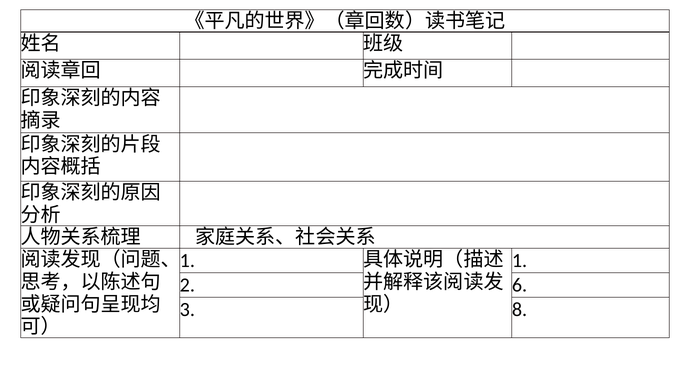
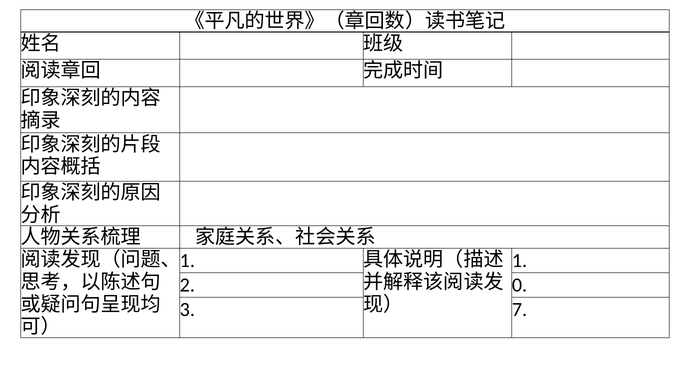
6: 6 -> 0 (520, 285)
8: 8 -> 7 (520, 310)
